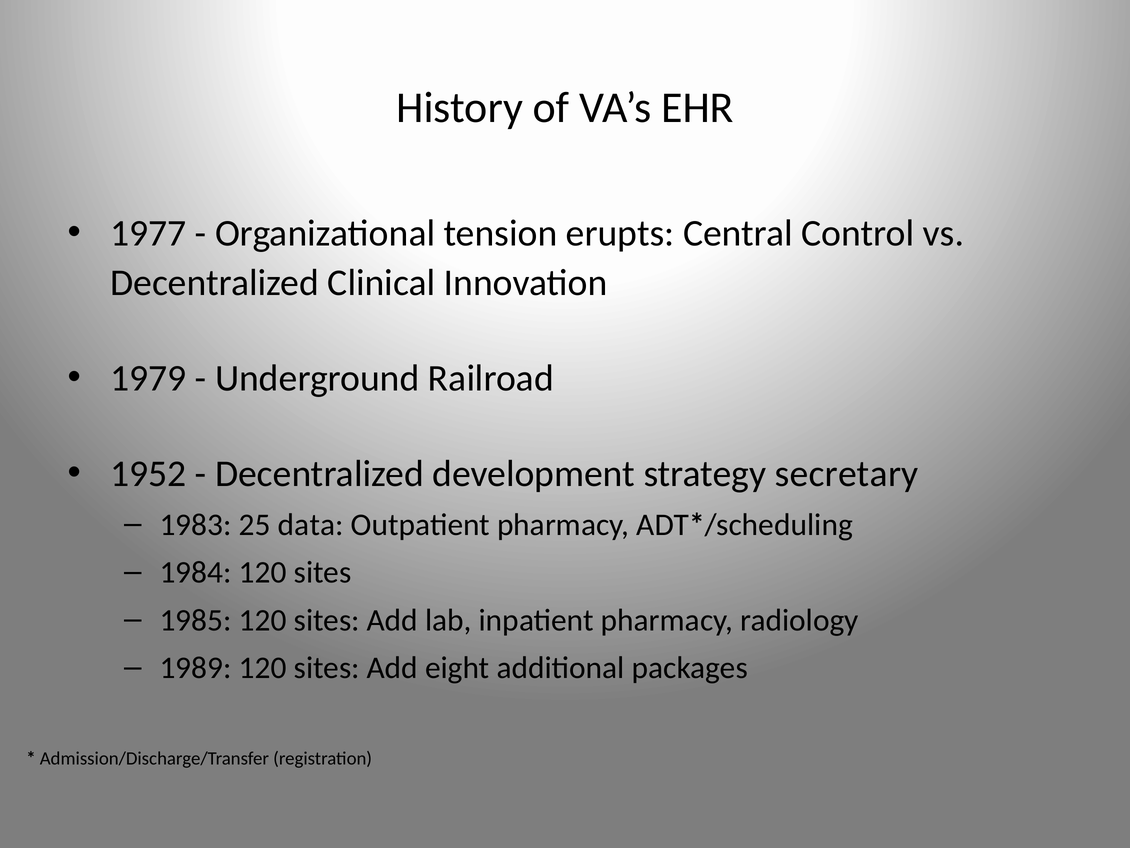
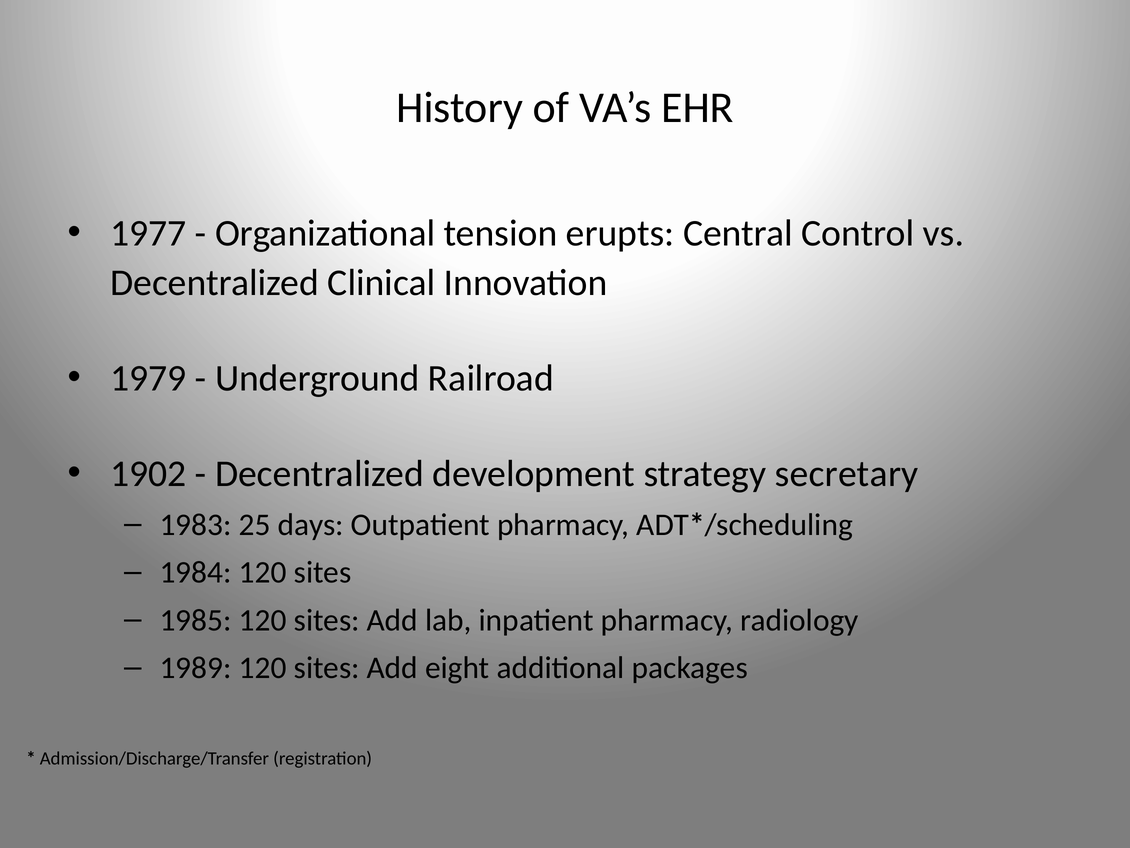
1952: 1952 -> 1902 (148, 473)
data: data -> days (311, 524)
